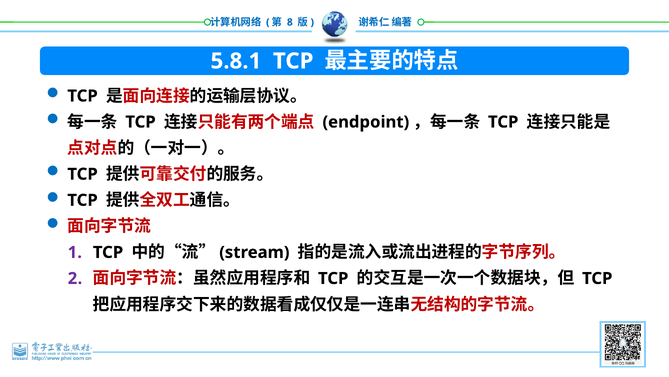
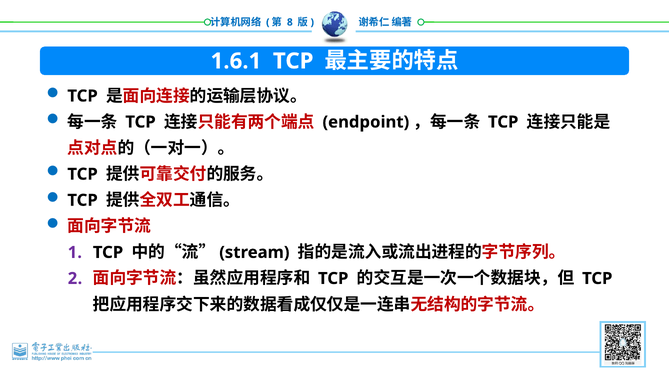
5.8.1: 5.8.1 -> 1.6.1 (236, 61)
